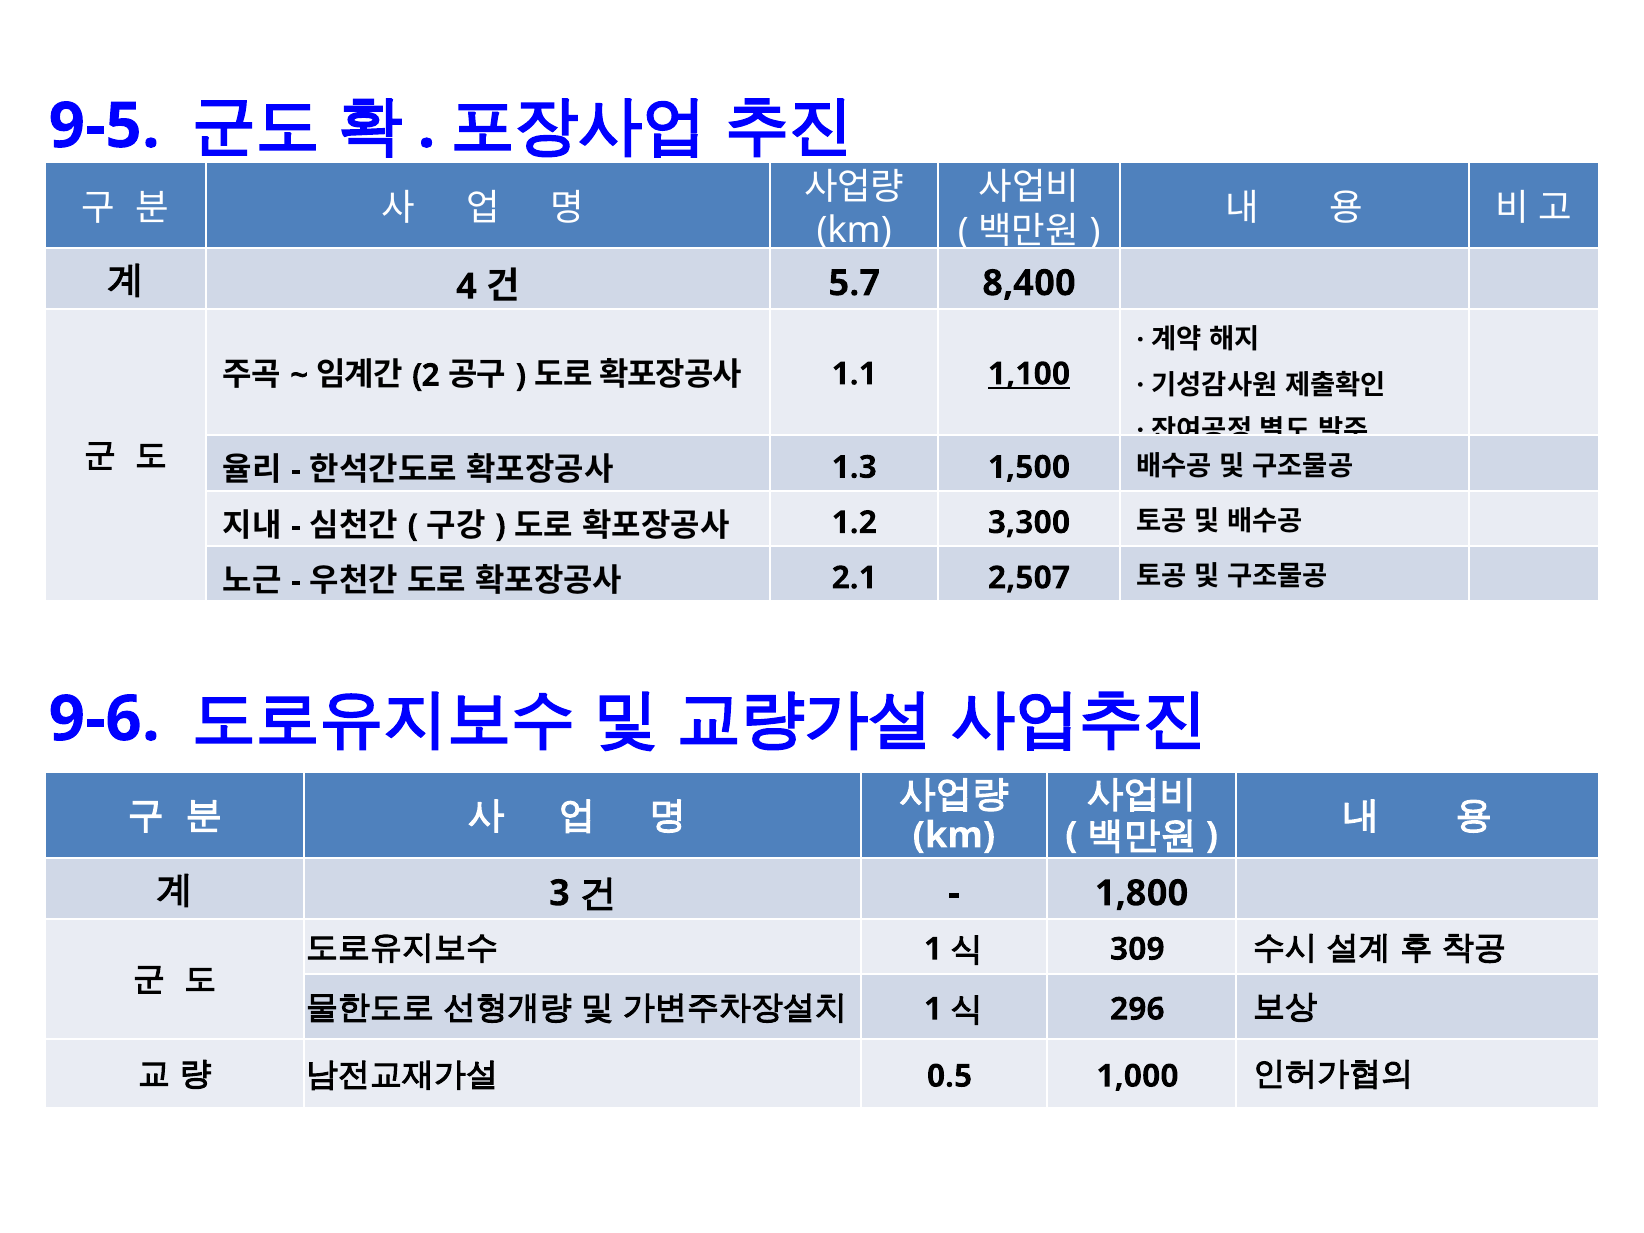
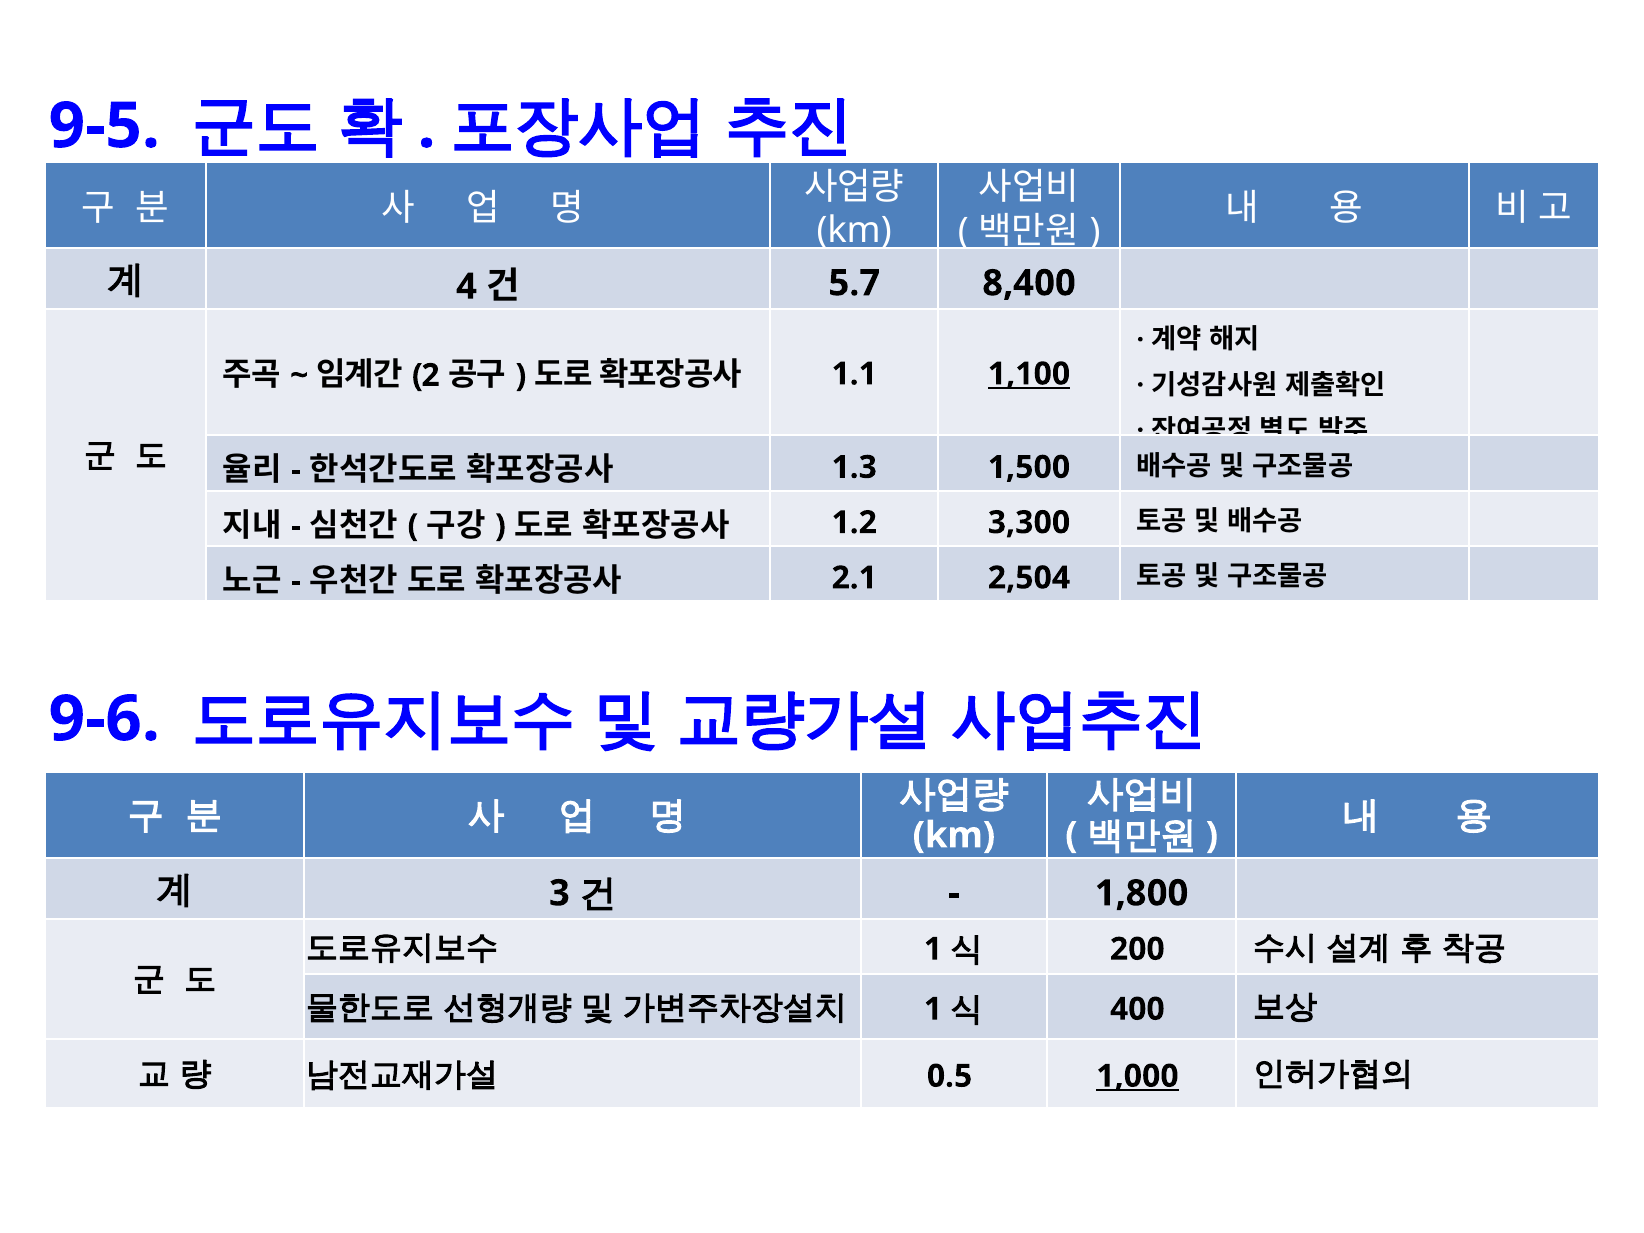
2,507: 2,507 -> 2,504 (1029, 578)
309: 309 -> 200 (1137, 949)
296: 296 -> 400 (1137, 1009)
1,000 underline: none -> present (1137, 1076)
